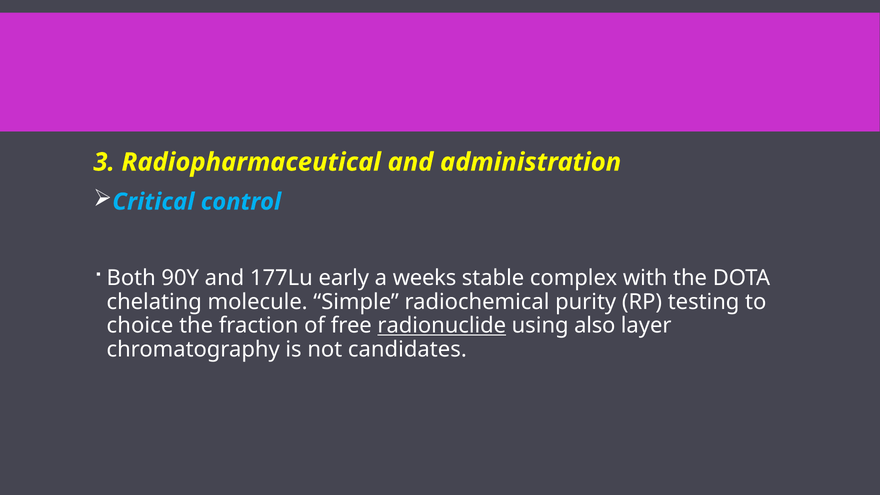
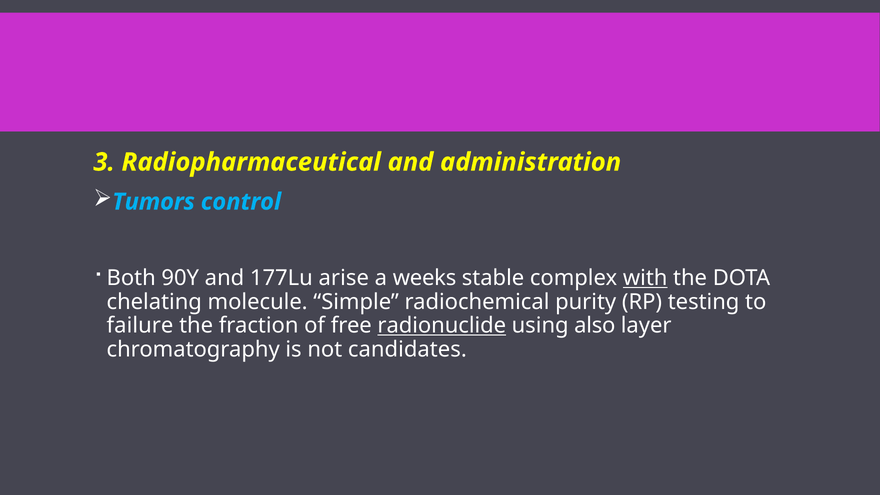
Critical: Critical -> Tumors (154, 202)
early: early -> arise (344, 278)
with underline: none -> present (645, 278)
choice: choice -> failure (140, 326)
